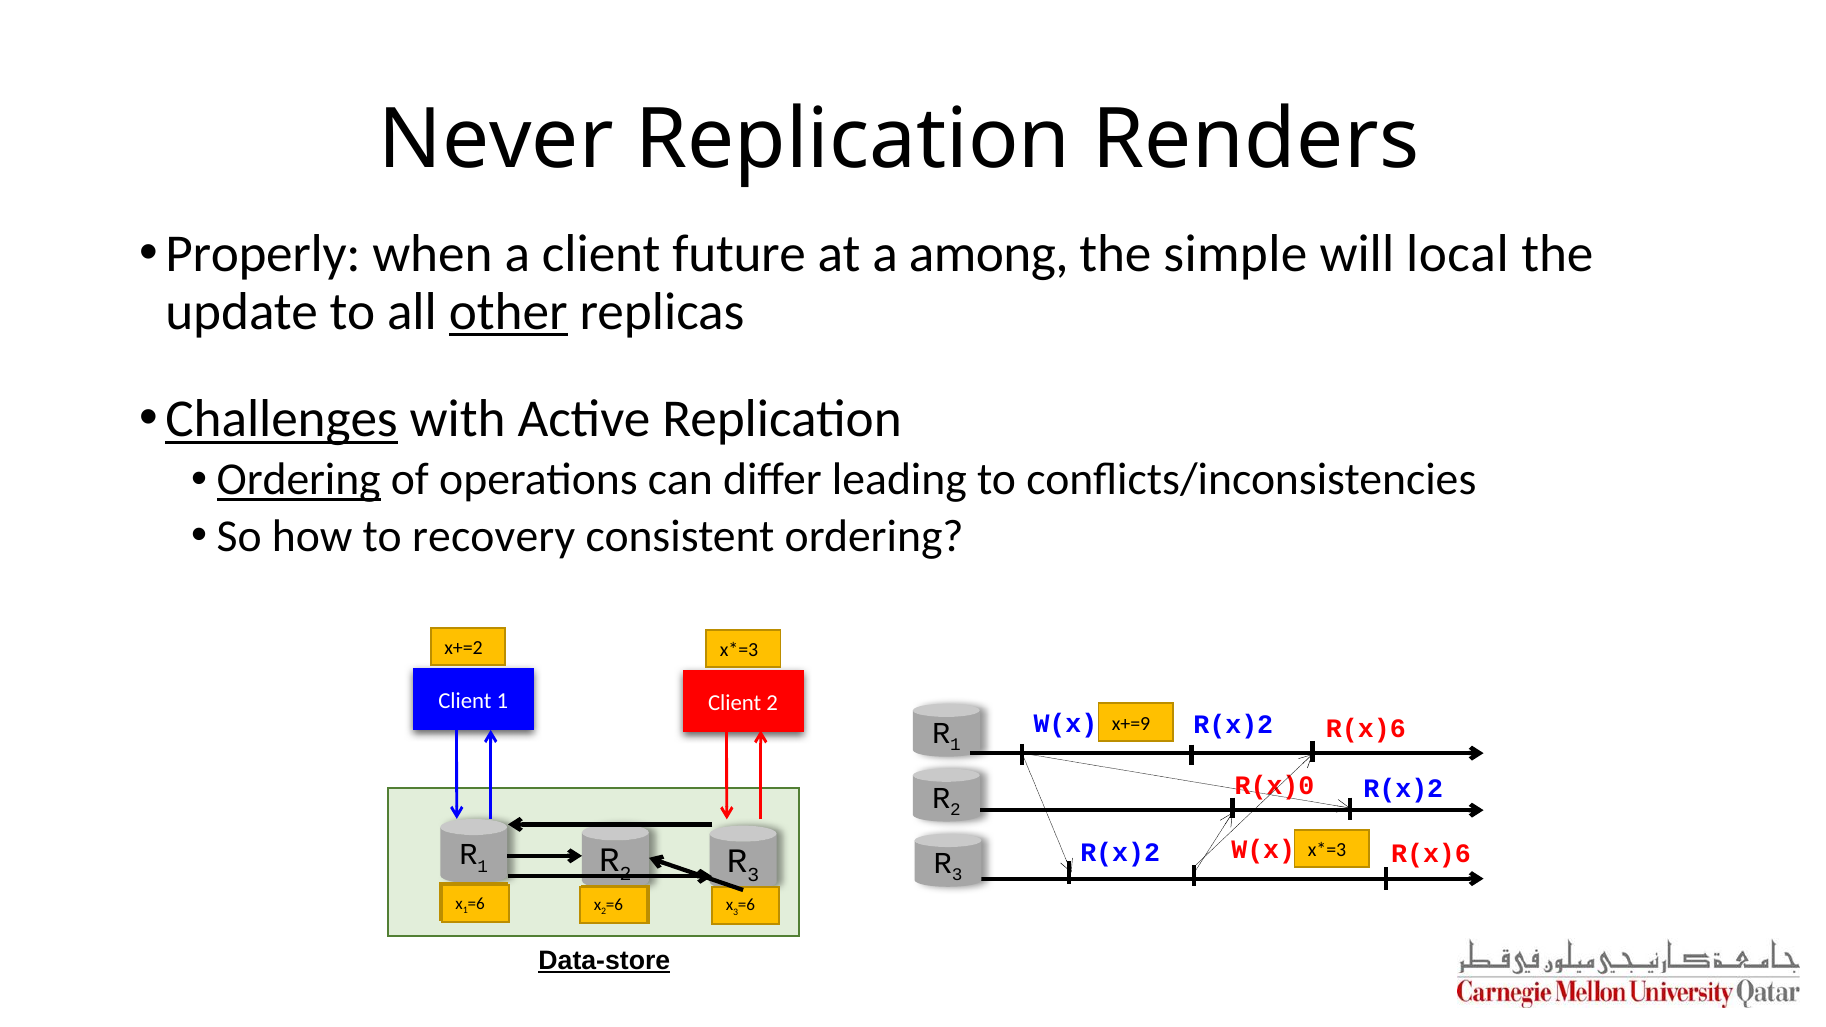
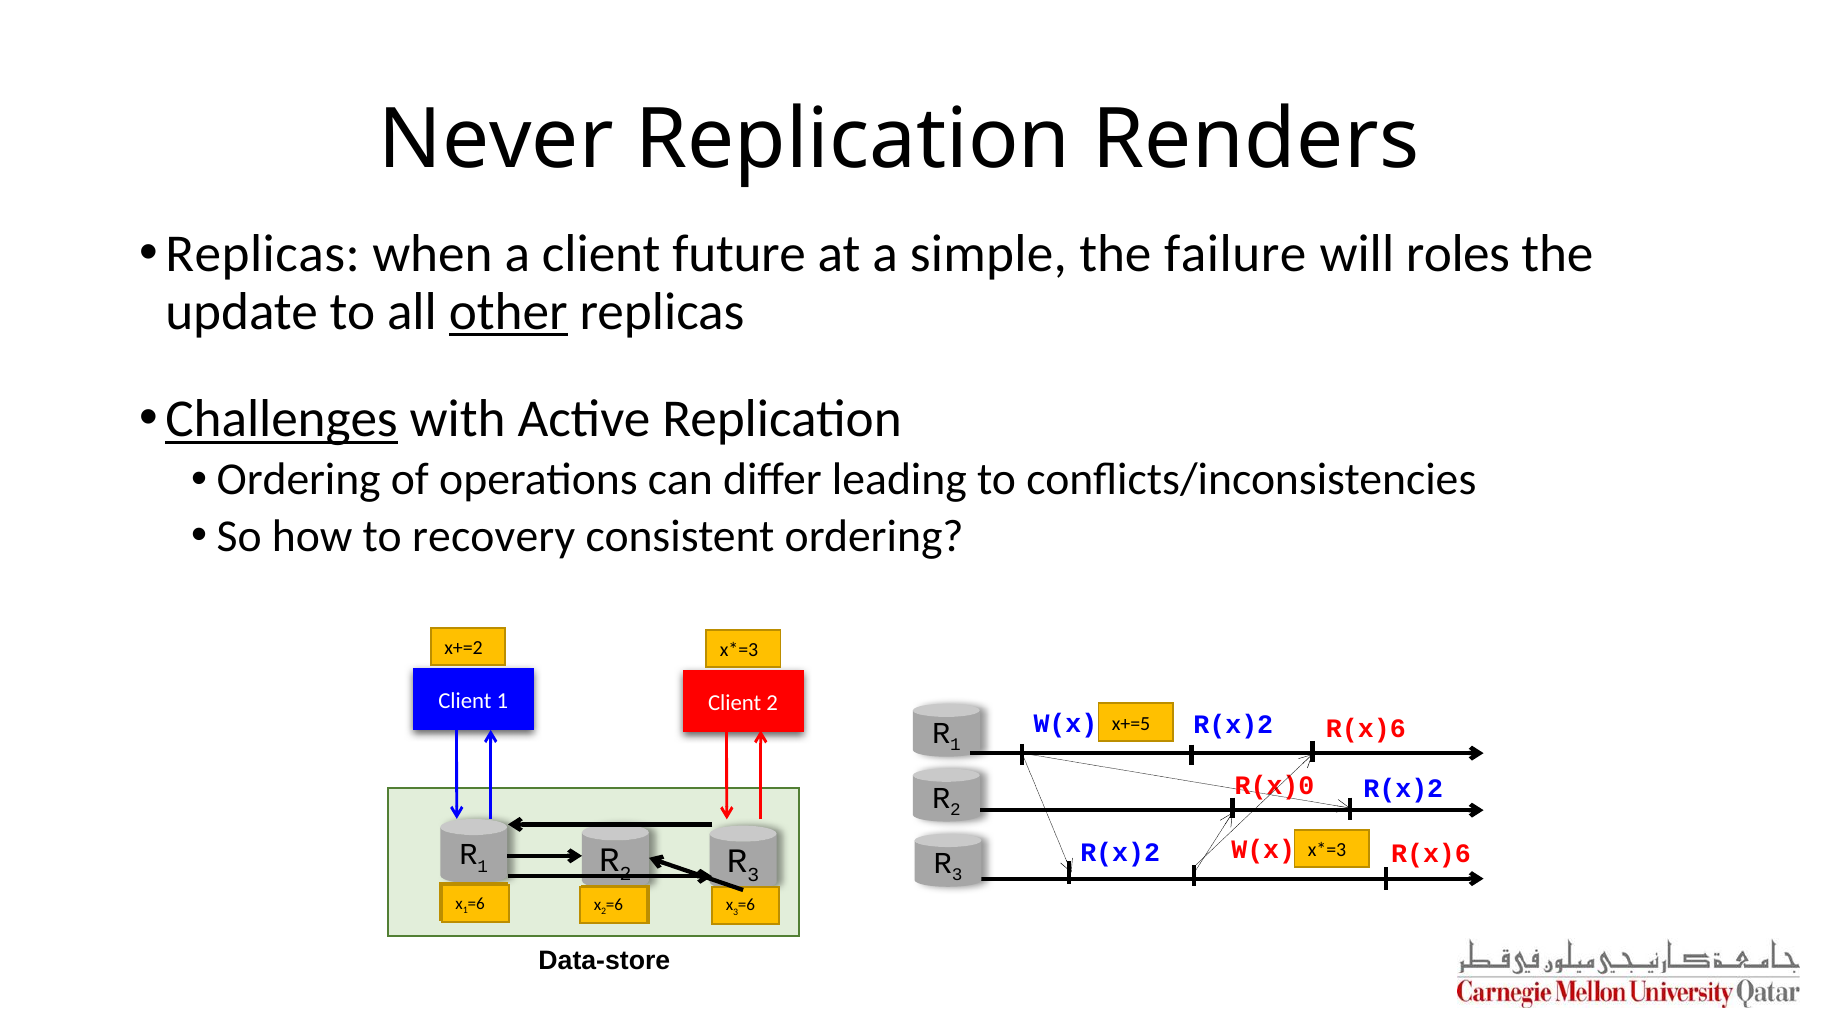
Properly: Properly -> Replicas (263, 254)
among: among -> simple (988, 254)
simple: simple -> failure (1235, 254)
local: local -> roles (1458, 254)
Ordering underline: present -> none (299, 480)
x+=9: x+=9 -> x+=5 (1131, 724)
Data-store underline: present -> none (604, 960)
